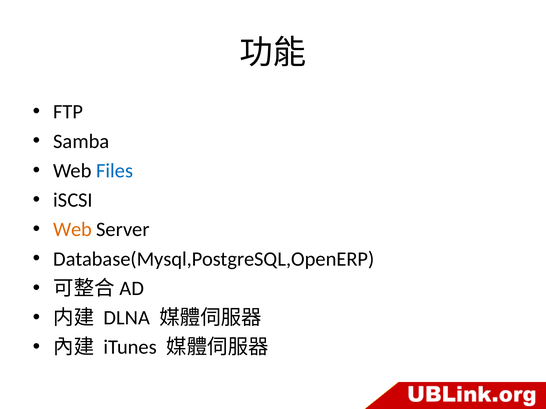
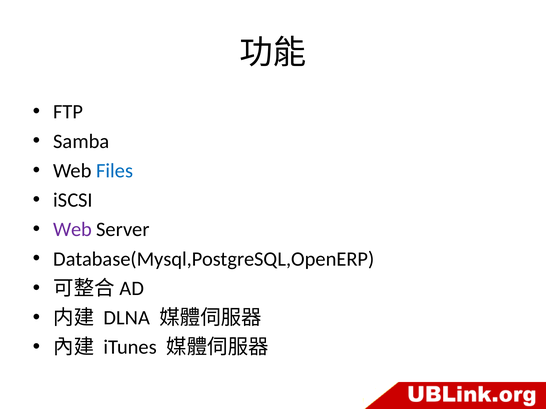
Web colour: orange -> purple (73, 230)
